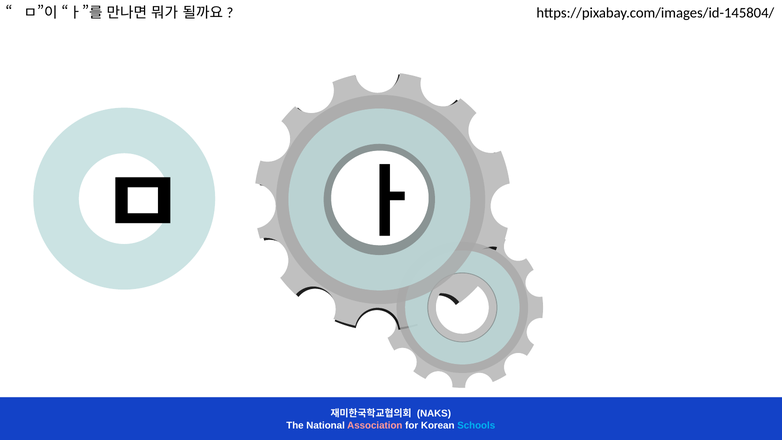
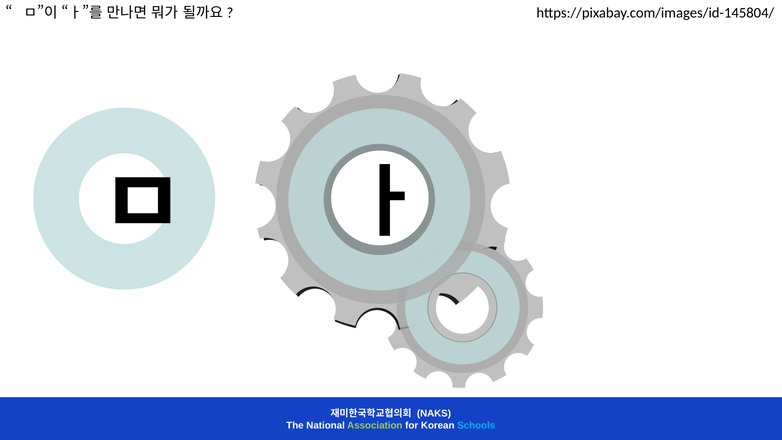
Association colour: pink -> light green (375, 425)
